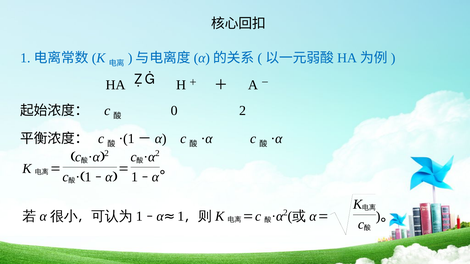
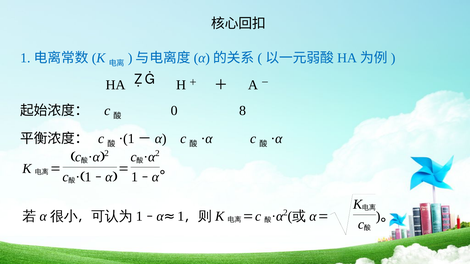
0 2: 2 -> 8 (243, 111)
